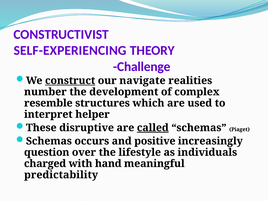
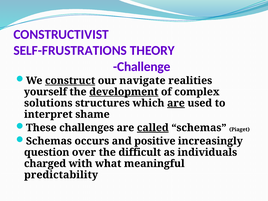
SELF-EXPERIENCING: SELF-EXPERIENCING -> SELF-FRUSTRATIONS (70, 51)
number: number -> yourself (45, 92)
development underline: none -> present (124, 92)
resemble: resemble -> solutions (48, 103)
are underline: none -> present (176, 103)
helper: helper -> shame (92, 114)
disruptive: disruptive -> challenges (87, 128)
lifestyle: lifestyle -> difficult (140, 152)
hand: hand -> what (108, 164)
